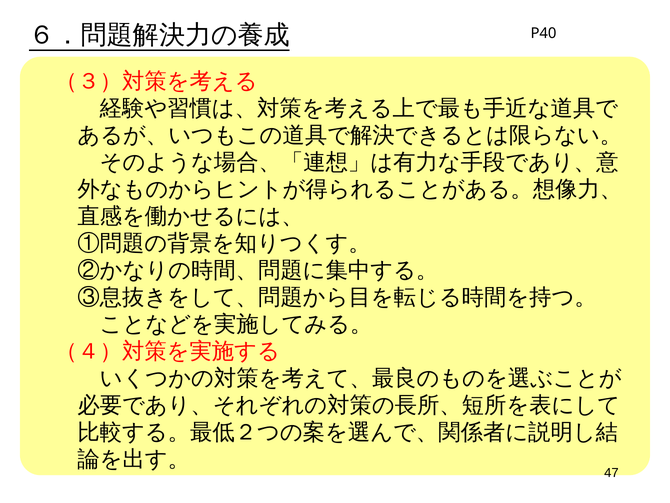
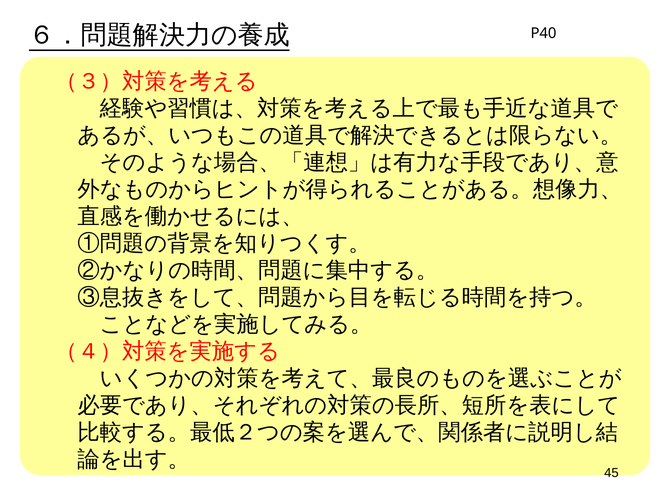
47: 47 -> 45 (611, 472)
